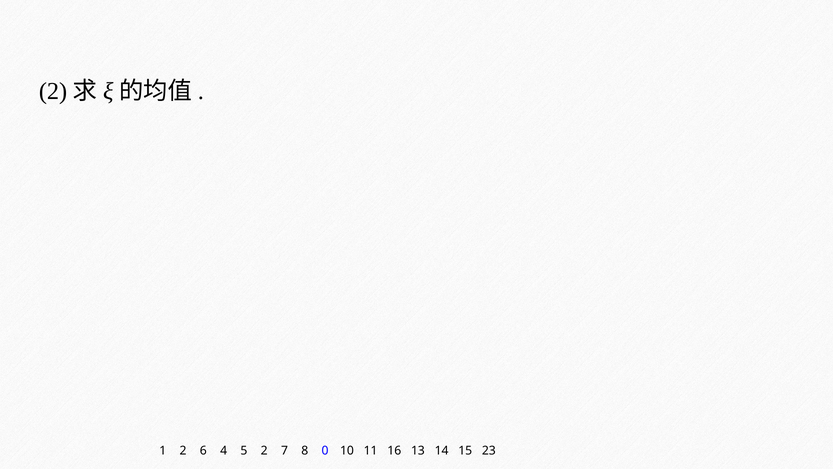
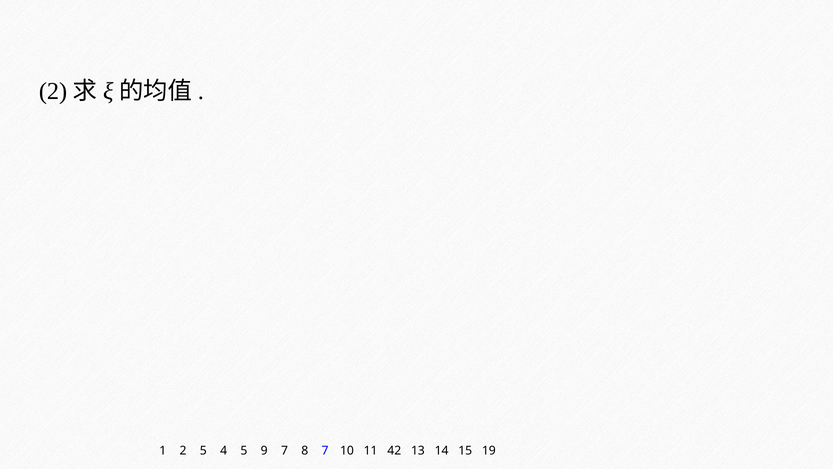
2 6: 6 -> 5 (203, 450)
5 2: 2 -> 9 (264, 450)
8 0: 0 -> 7 (325, 450)
16: 16 -> 42 (394, 450)
23: 23 -> 19 (489, 450)
